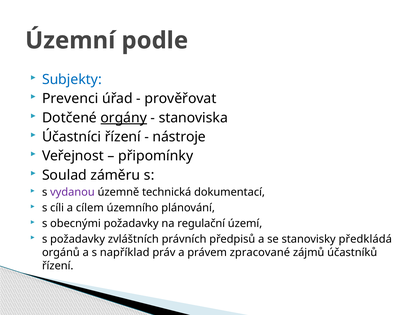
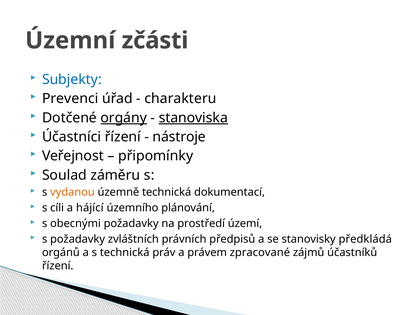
podle: podle -> zčásti (155, 41)
prověřovat: prověřovat -> charakteru (180, 99)
stanoviska underline: none -> present (193, 118)
vydanou colour: purple -> orange (72, 192)
cílem: cílem -> hájící (90, 208)
regulační: regulační -> prostředí (201, 224)
s například: například -> technická (125, 253)
